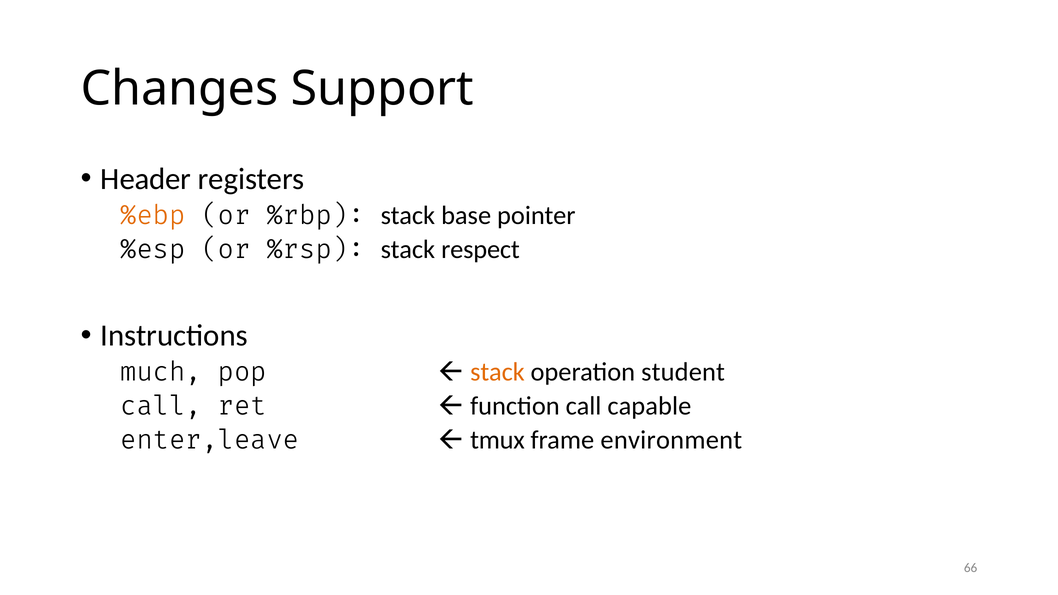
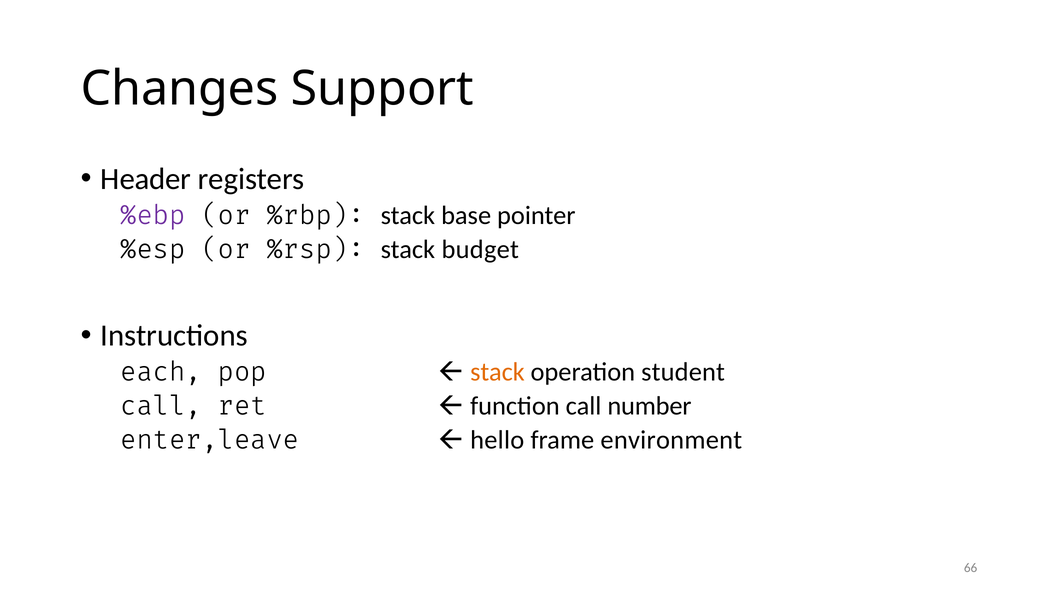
%ebp colour: orange -> purple (153, 215)
respect: respect -> budget (480, 249)
much: much -> each (161, 372)
capable: capable -> number (649, 406)
tmux: tmux -> hello (497, 440)
